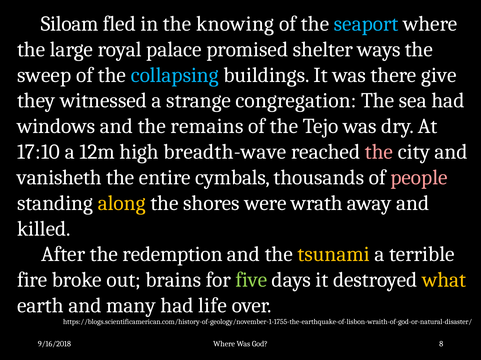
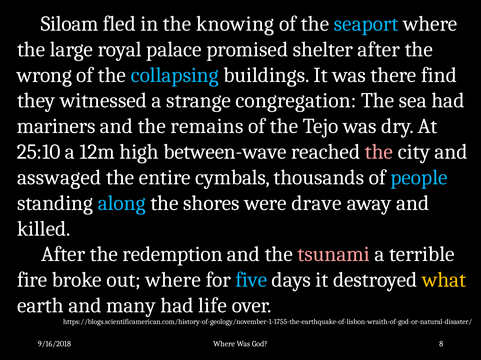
shelter ways: ways -> after (379, 50)
sweep: sweep -> wrong (44, 75)
give: give -> find (439, 75)
windows: windows -> mariners (56, 126)
17:10: 17:10 -> 25:10 (39, 152)
breadth-wave: breadth-wave -> between-wave (225, 152)
vanisheth: vanisheth -> asswaged (59, 178)
people colour: pink -> light blue (419, 178)
along colour: yellow -> light blue (122, 203)
wrath: wrath -> drave (317, 203)
tsunami colour: yellow -> pink (334, 255)
out brains: brains -> where (173, 280)
five colour: light green -> light blue (251, 280)
